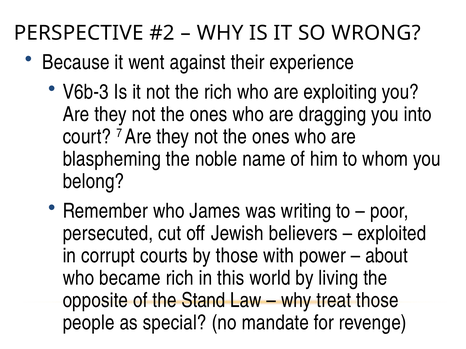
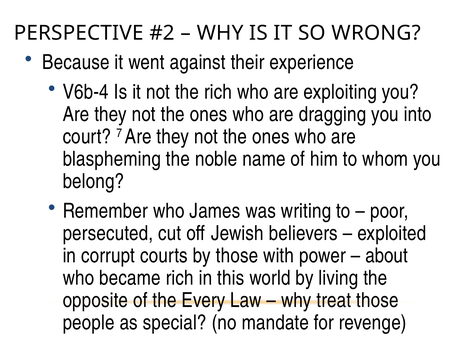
V6b-3: V6b-3 -> V6b-4 (86, 92)
Stand: Stand -> Every (203, 301)
